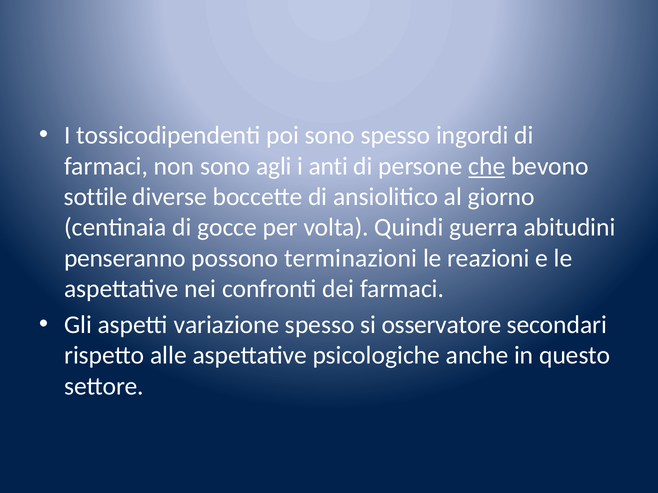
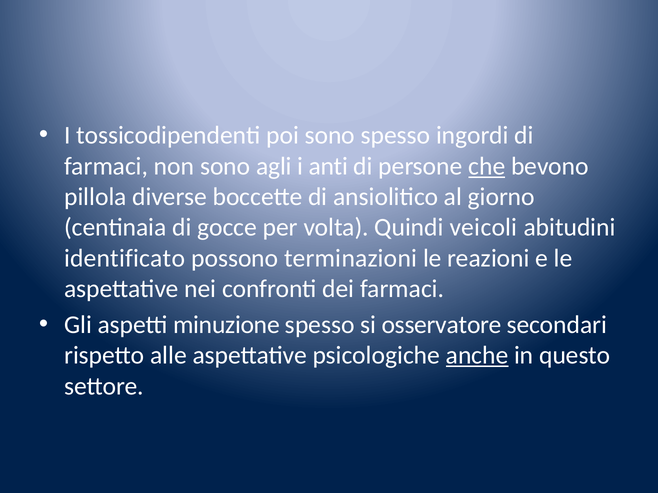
sottile: sottile -> pillola (95, 197)
guerra: guerra -> veicoli (483, 228)
penseranno: penseranno -> identificato (125, 258)
variazione: variazione -> minuzione (227, 325)
anche underline: none -> present (477, 356)
